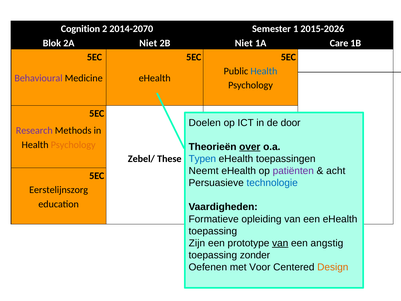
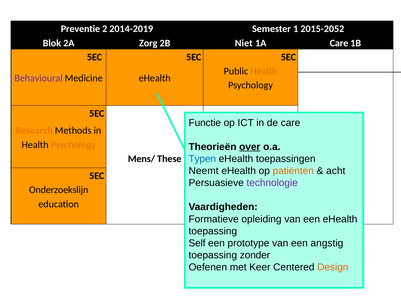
Cognition: Cognition -> Preventie (80, 29)
2014-2070: 2014-2070 -> 2014-2019 (131, 29)
2015-2026: 2015-2026 -> 2015-2052 (322, 29)
2A Niet: Niet -> Zorg (148, 43)
Health colour: blue -> orange (264, 71)
Doelen: Doelen -> Functie (205, 123)
de door: door -> care (291, 123)
Research colour: purple -> orange (34, 131)
Zebel/: Zebel/ -> Mens/ (141, 159)
patiënten colour: purple -> orange (293, 171)
technologie colour: blue -> purple (272, 183)
Eerstelijnszorg: Eerstelijnszorg -> Onderzoekslijn (59, 190)
Zijn: Zijn -> Self (197, 243)
van underline: present -> none (280, 243)
Voor: Voor -> Keer (260, 267)
